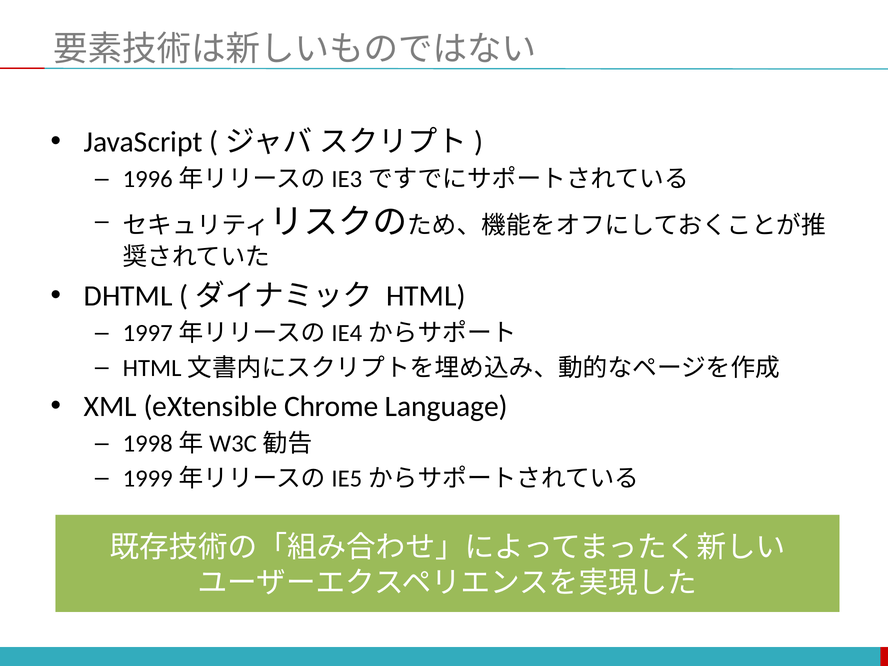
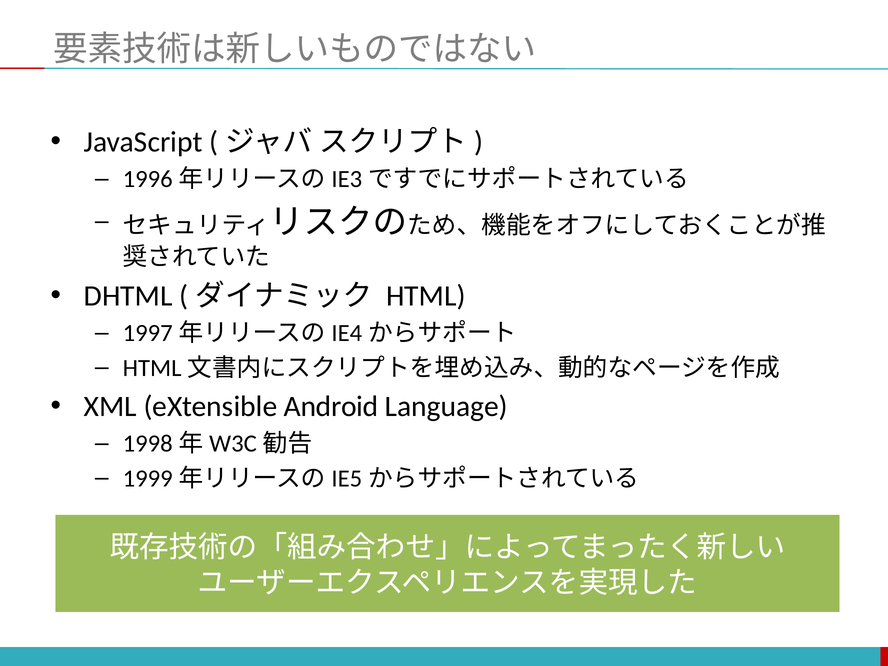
Chrome: Chrome -> Android (331, 407)
